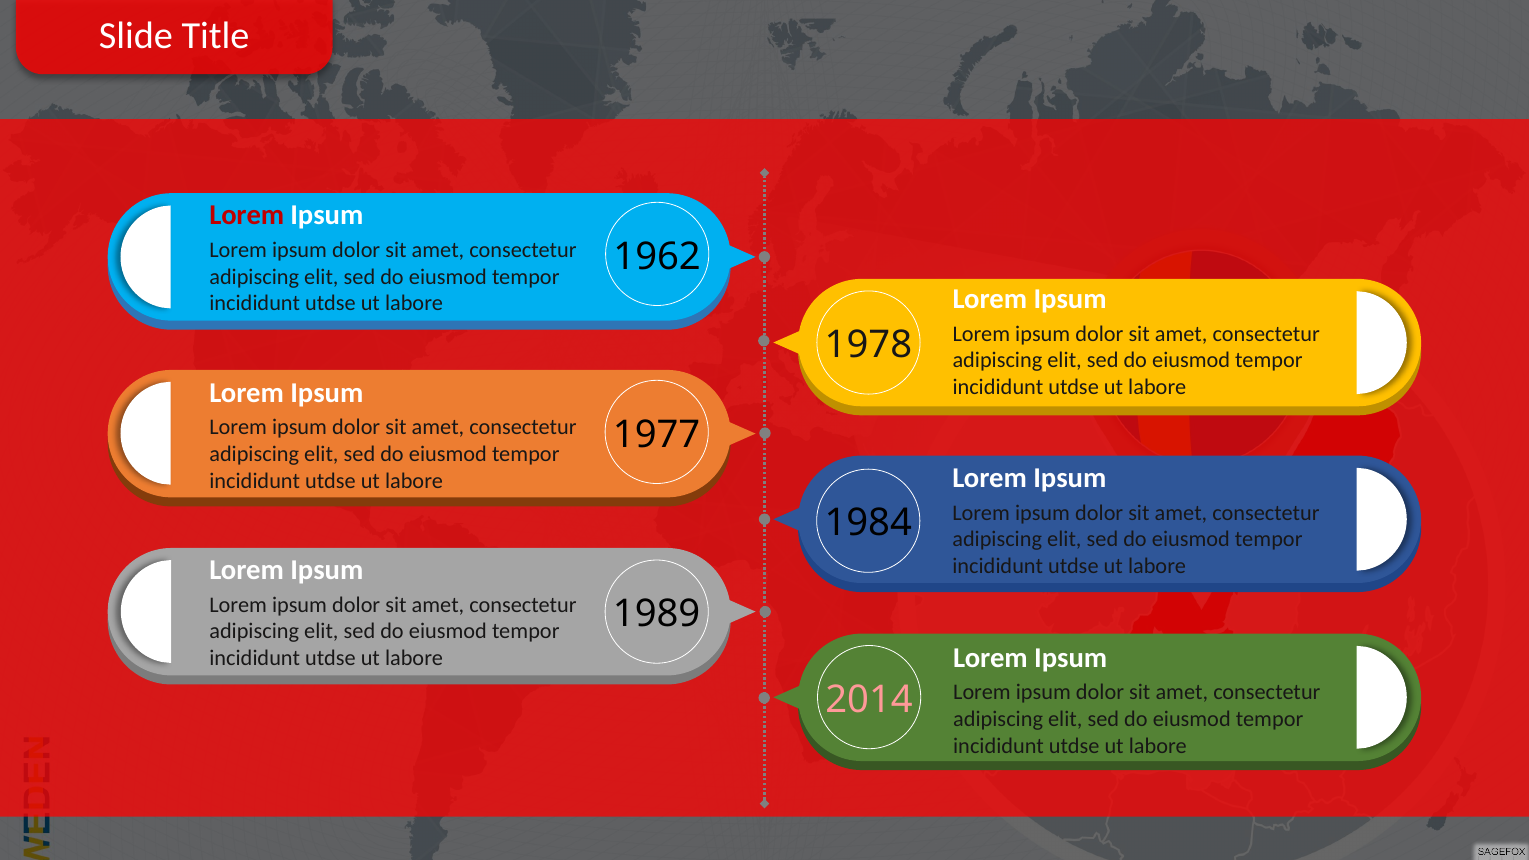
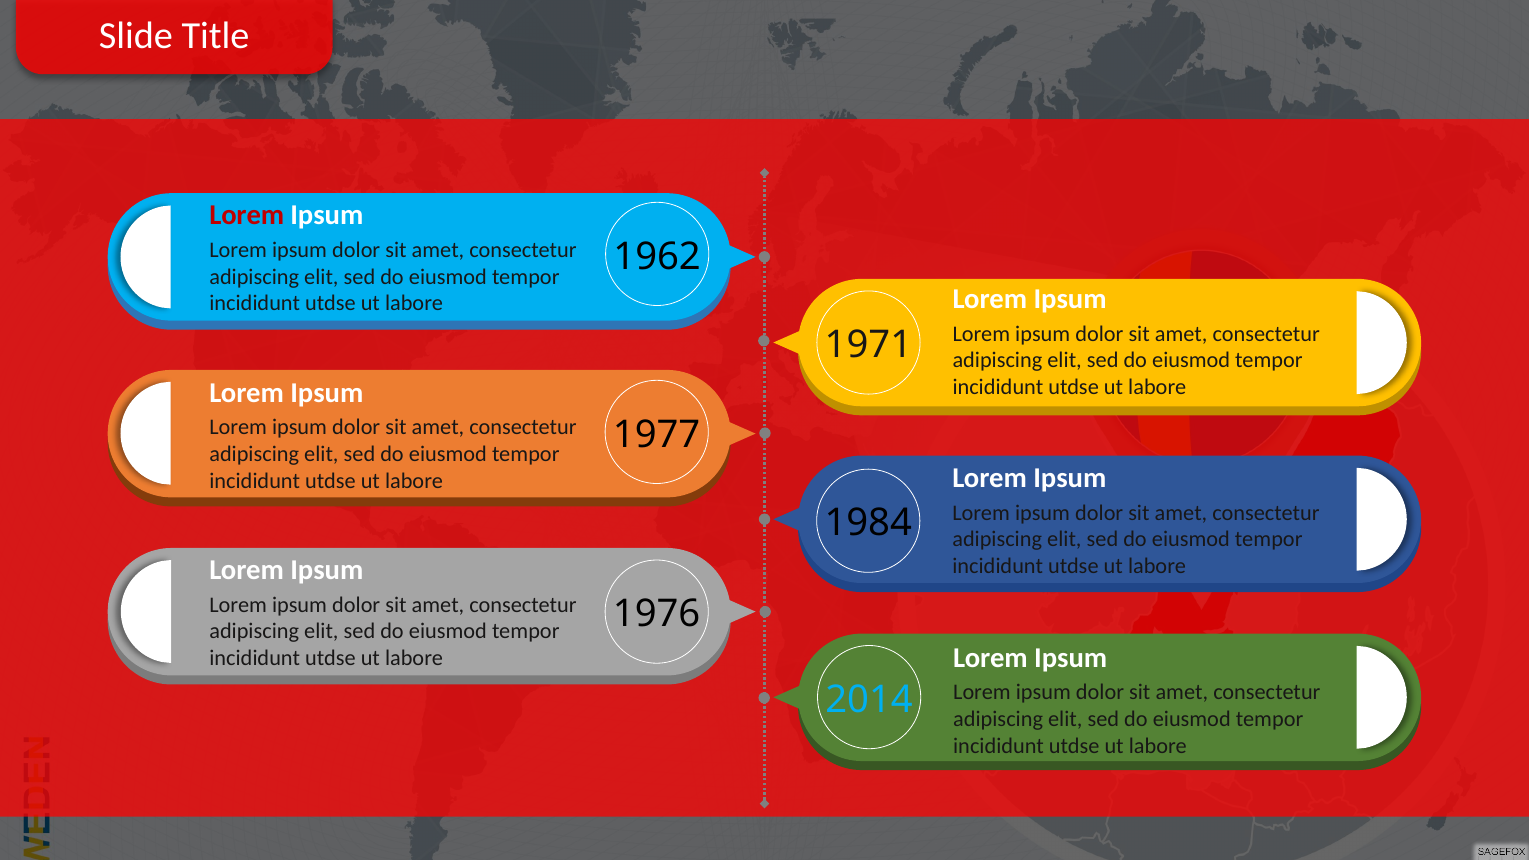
1978: 1978 -> 1971 (868, 345)
1989: 1989 -> 1976 (657, 614)
2014 colour: pink -> light blue (869, 700)
